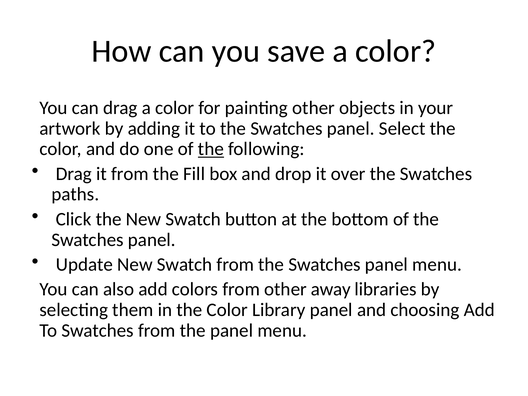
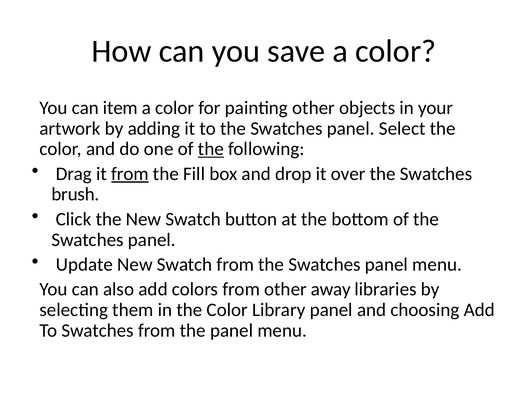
can drag: drag -> item (120, 108)
from underline: none -> present (130, 174)
paths: paths -> brush (75, 194)
